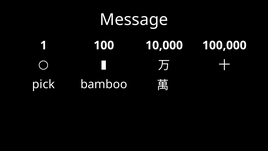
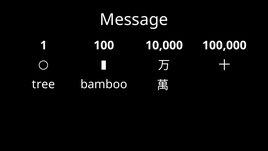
pick: pick -> tree (43, 84)
